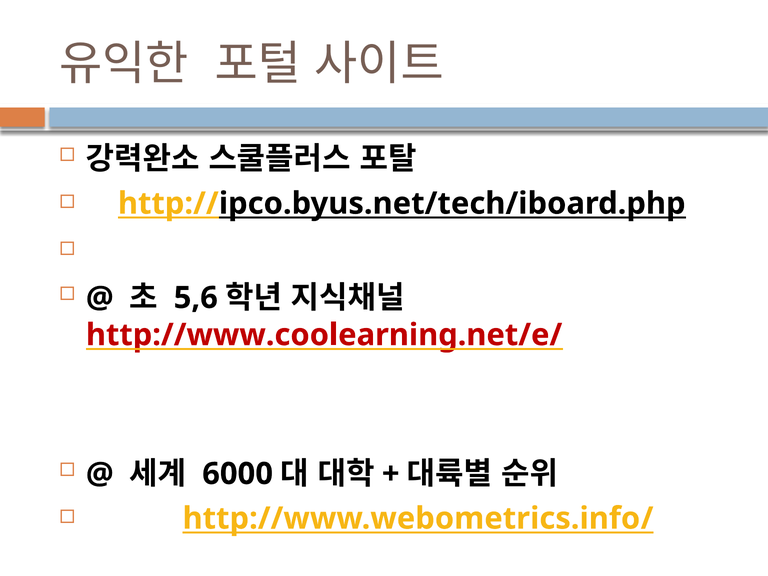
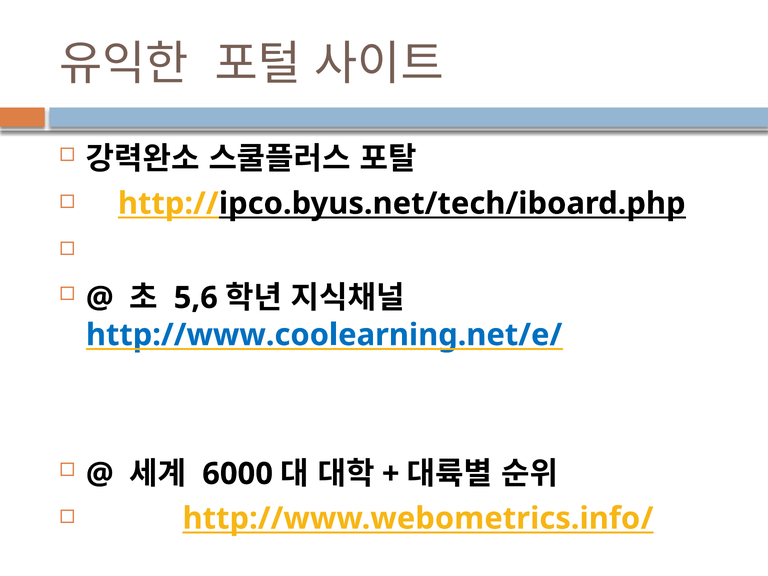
http://www.coolearning.net/e/ colour: red -> blue (324, 335)
